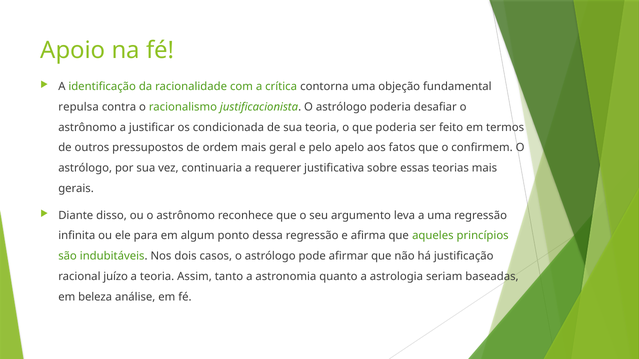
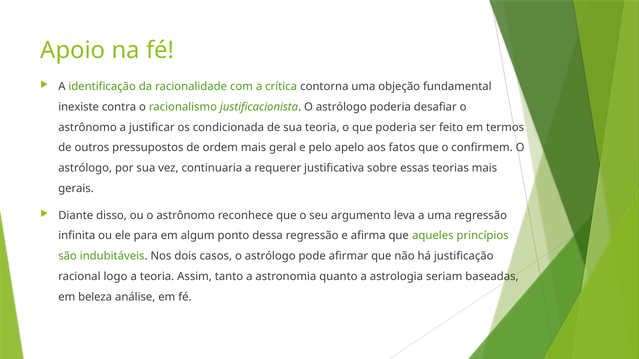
repulsa: repulsa -> inexiste (79, 107)
juízo: juízo -> logo (116, 277)
